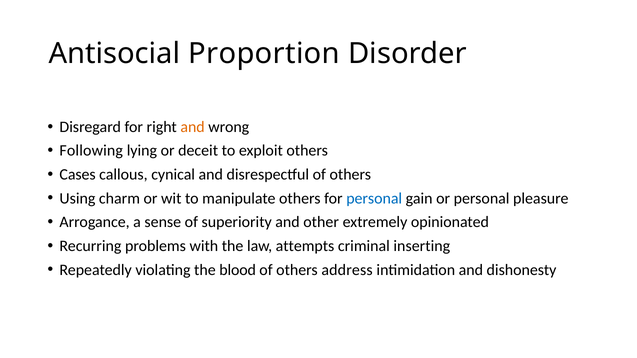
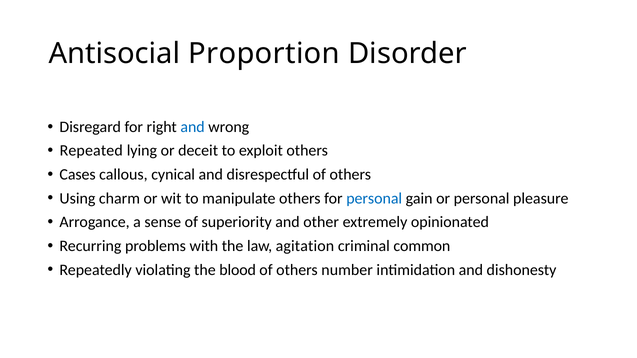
and colour: orange -> blue (193, 127)
Following: Following -> Repeated (91, 151)
attempts: attempts -> agitation (305, 246)
inserting: inserting -> common (422, 246)
address: address -> number (347, 270)
